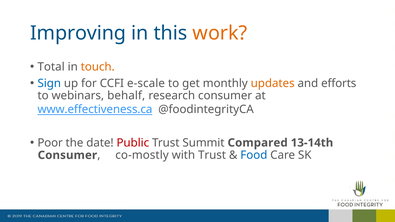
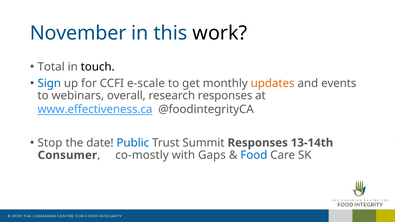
Improving: Improving -> November (78, 33)
work colour: orange -> black (220, 33)
touch colour: orange -> black (98, 67)
efforts: efforts -> events (339, 83)
behalf: behalf -> overall (126, 96)
research consumer: consumer -> responses (225, 96)
Poor: Poor -> Stop (50, 143)
Public colour: red -> blue (133, 143)
Summit Compared: Compared -> Responses (258, 143)
with Trust: Trust -> Gaps (212, 155)
